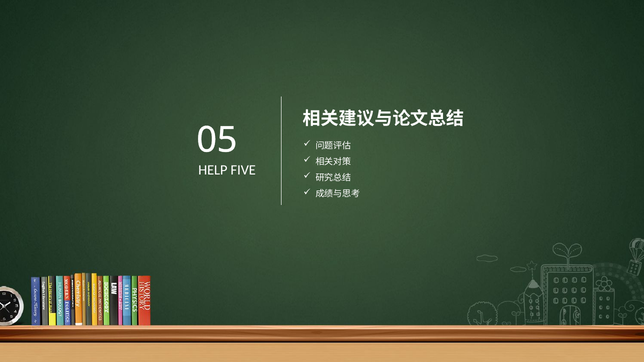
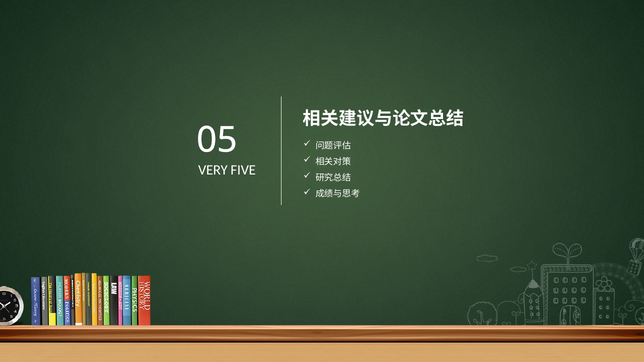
HELP: HELP -> VERY (213, 170)
